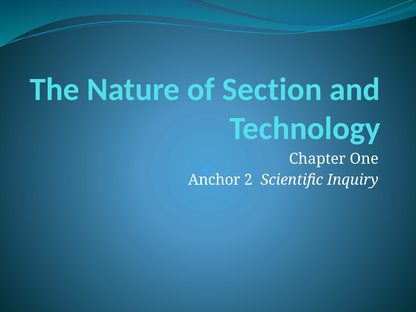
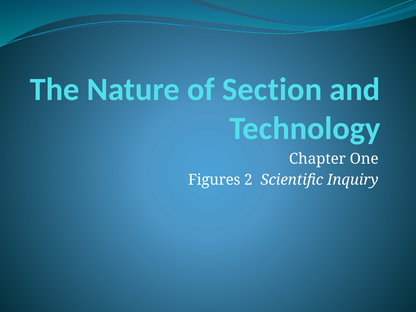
Anchor: Anchor -> Figures (214, 180)
